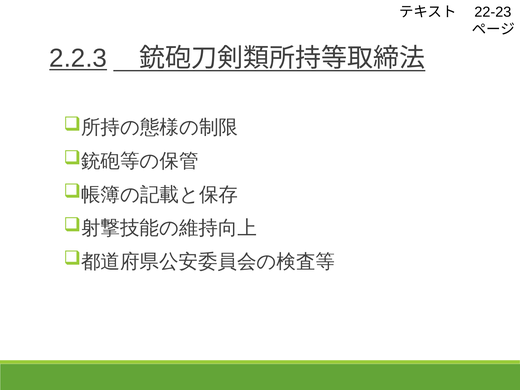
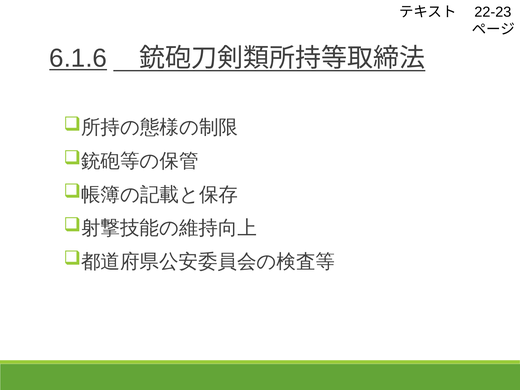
2.2.3: 2.2.3 -> 6.1.6 (78, 58)
